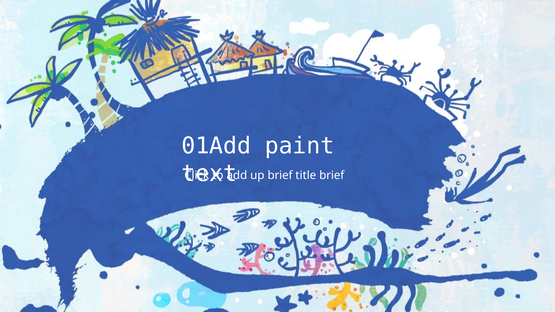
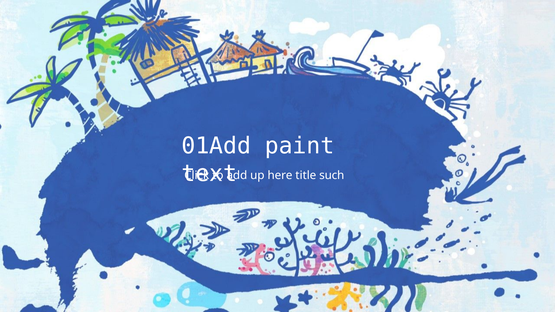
up brief: brief -> here (280, 176)
title brief: brief -> such (332, 176)
